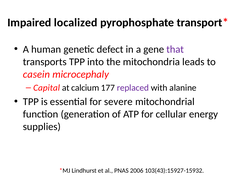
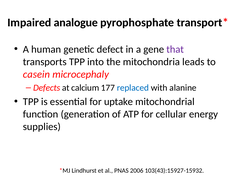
localized: localized -> analogue (76, 23)
Capital: Capital -> Defects (47, 88)
replaced colour: purple -> blue (133, 88)
severe: severe -> uptake (118, 102)
